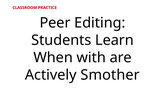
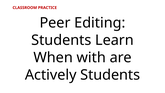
Actively Smother: Smother -> Students (110, 75)
